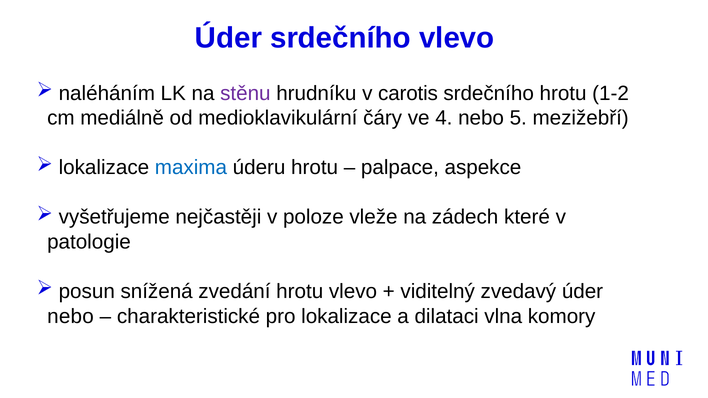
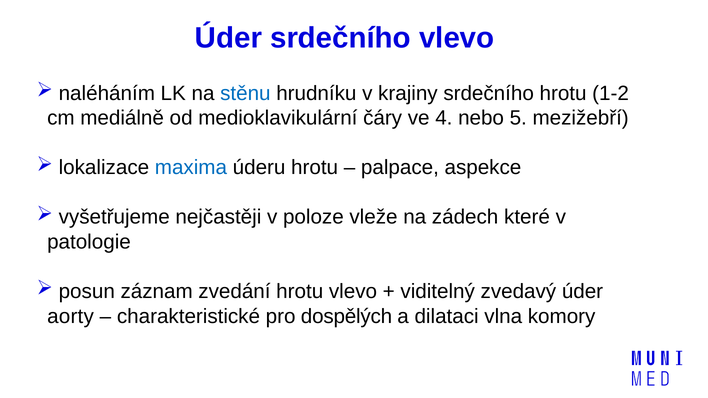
stěnu colour: purple -> blue (245, 93)
carotis: carotis -> krajiny (408, 93)
snížená: snížená -> záznam (157, 292)
nebo: nebo -> aorty (71, 316)
pro lokalizace: lokalizace -> dospělých (347, 316)
